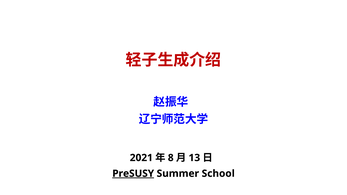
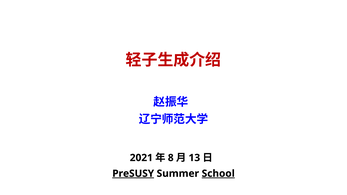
School underline: none -> present (218, 174)
